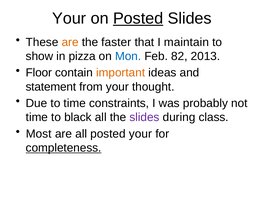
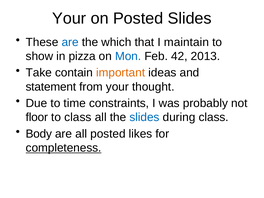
Posted underline: present -> none (138, 18)
are colour: orange -> blue (70, 42)
faster: faster -> which (116, 42)
82: 82 -> 42 (179, 56)
Floor: Floor -> Take (39, 73)
time: time -> floor (37, 117)
to black: black -> class (78, 117)
slides colour: purple -> blue (144, 117)
Most: Most -> Body (39, 134)
posted your: your -> likes (141, 134)
